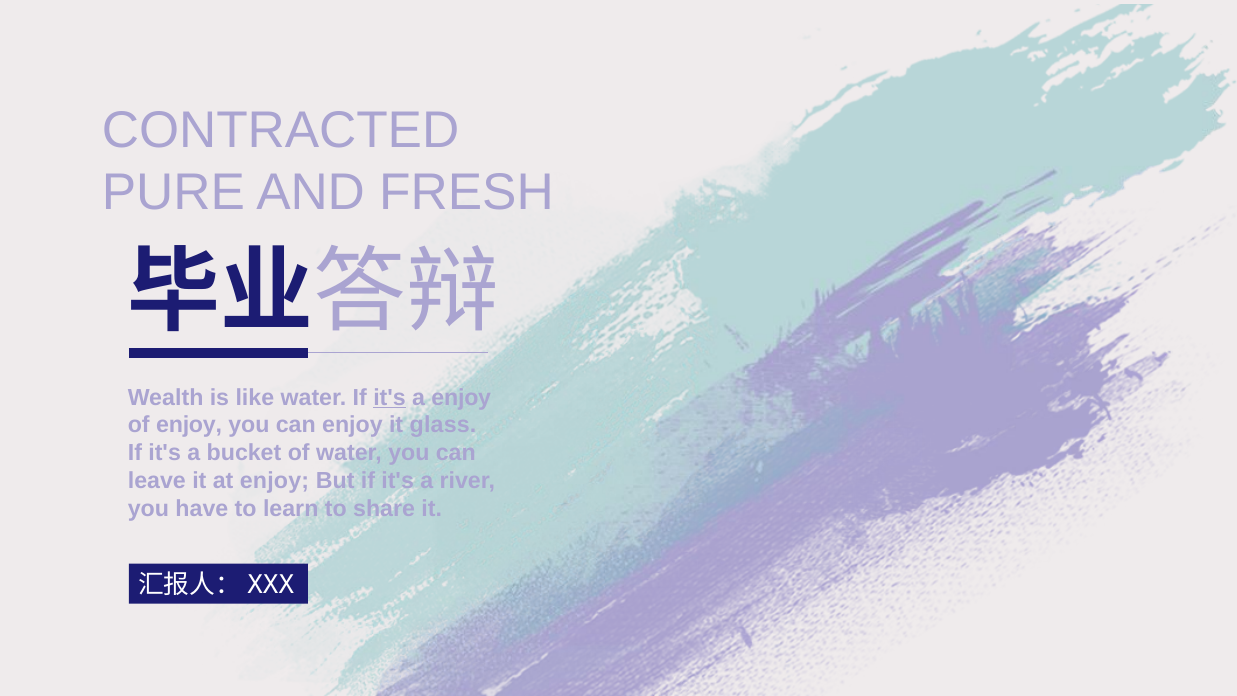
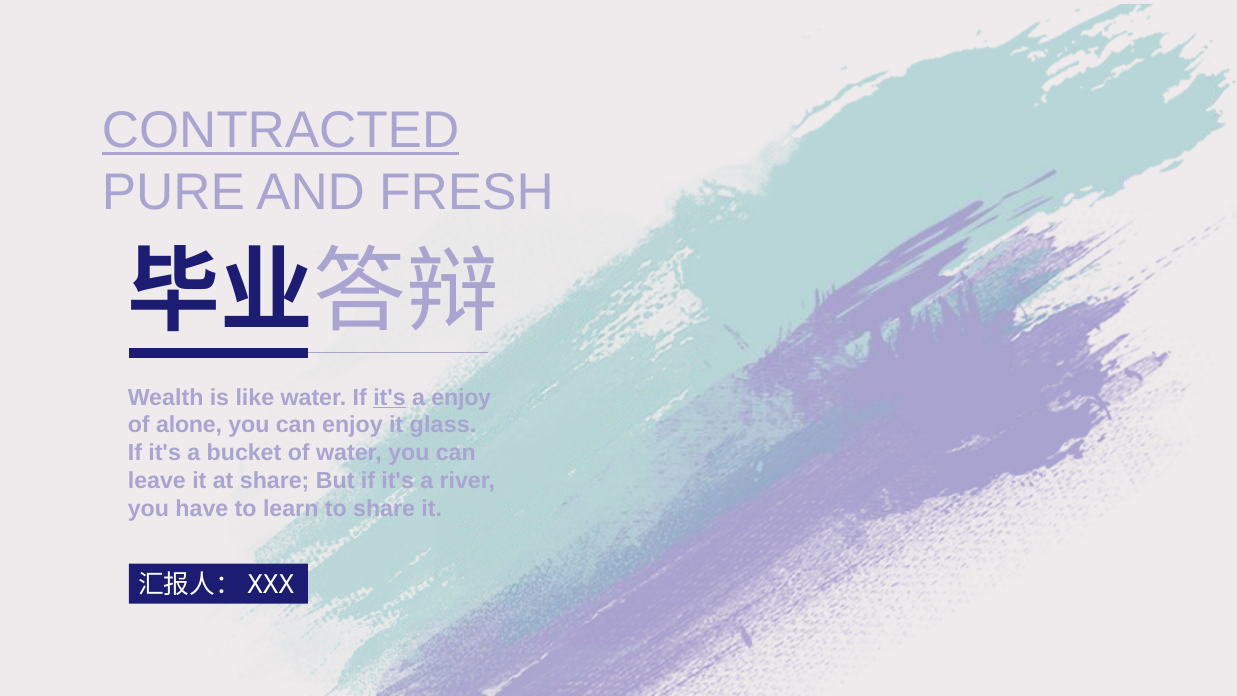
CONTRACTED underline: none -> present (281, 131)
of enjoy: enjoy -> alone (189, 425)
at enjoy: enjoy -> share (275, 481)
